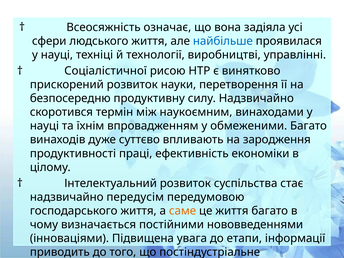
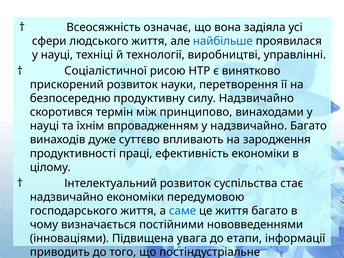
наукоємним: наукоємним -> принципово (196, 112)
у обмеженими: обмеженими -> надзвичайно (249, 126)
надзвичайно передусім: передусім -> економіки (135, 197)
саме colour: orange -> blue (183, 211)
